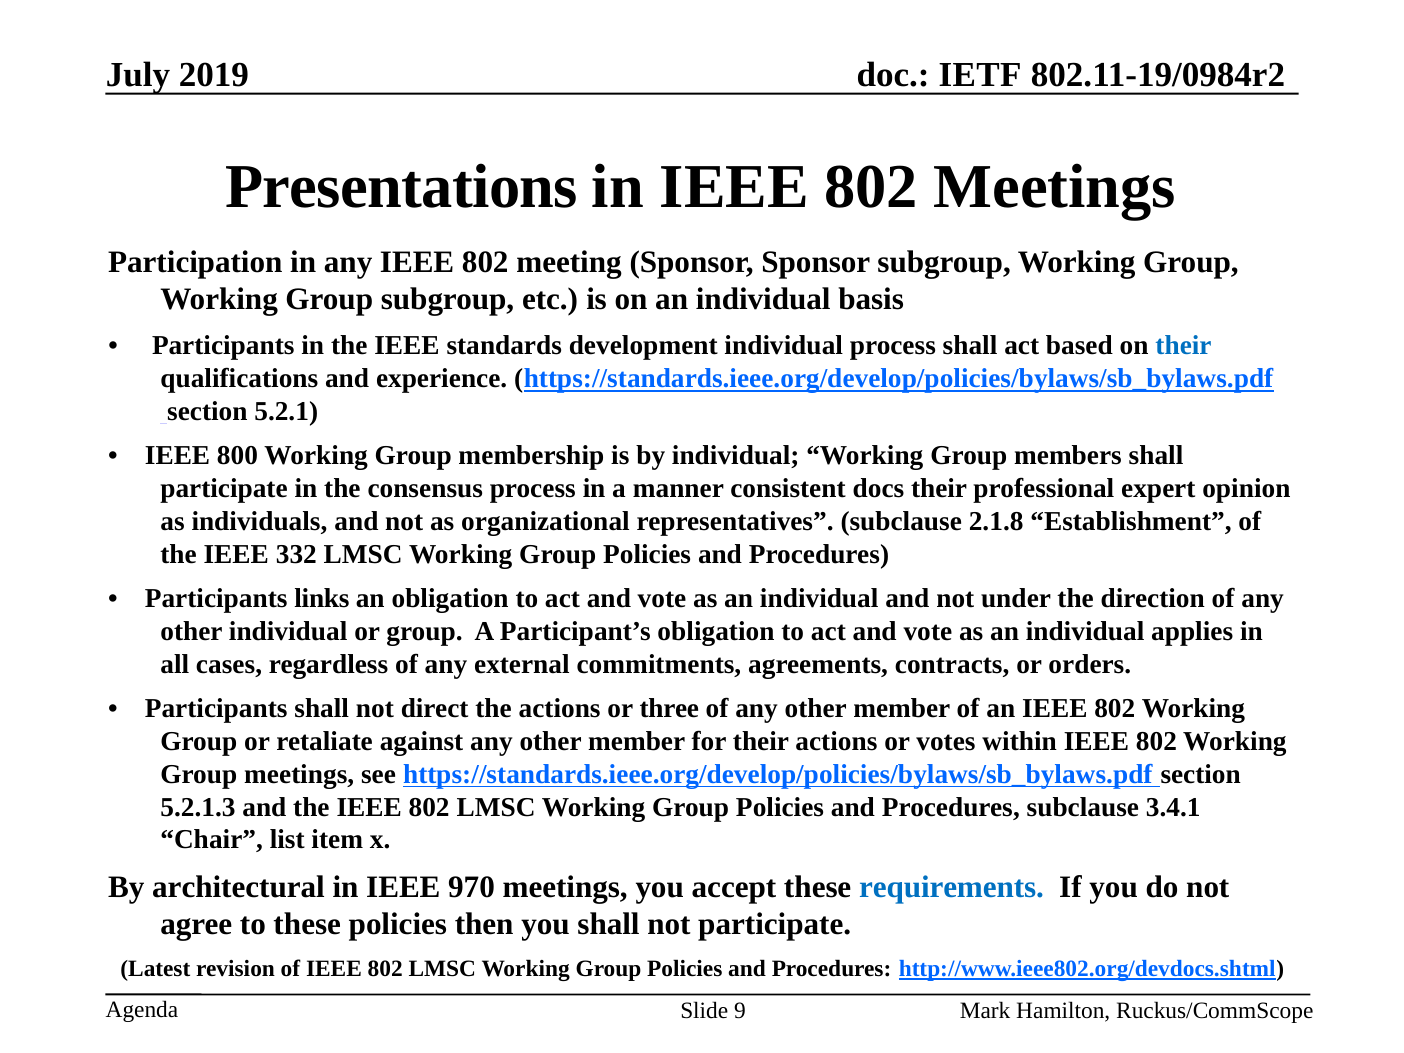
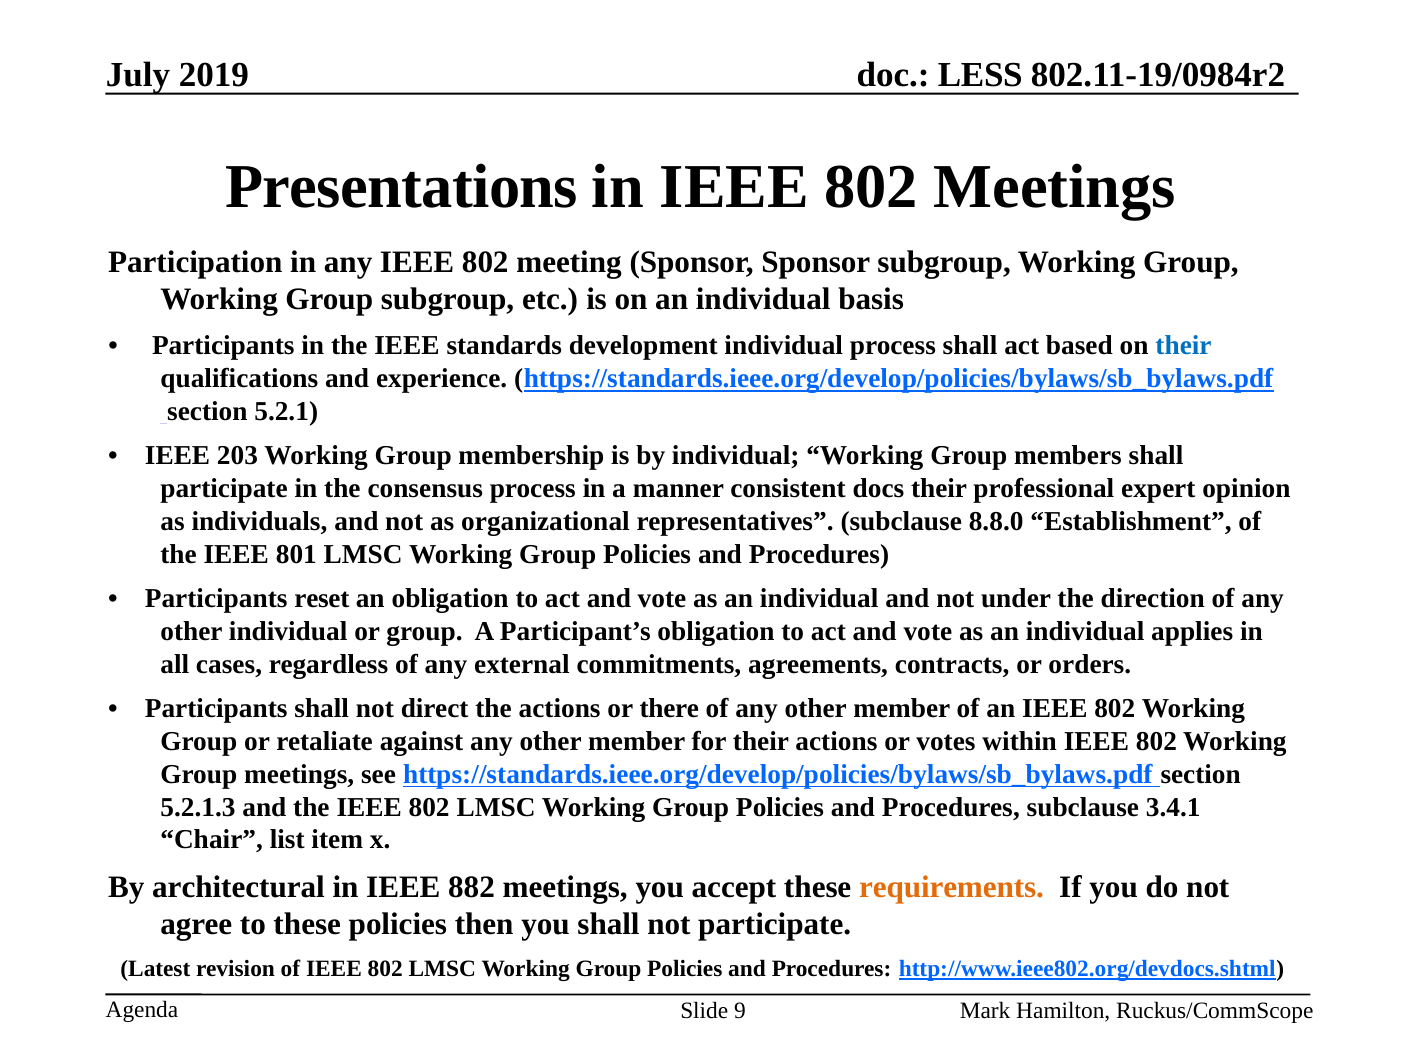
IETF: IETF -> LESS (980, 75)
800: 800 -> 203 (237, 456)
2.1.8: 2.1.8 -> 8.8.0 (996, 522)
332: 332 -> 801 (296, 554)
links: links -> reset (322, 599)
three: three -> there (669, 709)
970: 970 -> 882 (472, 887)
requirements colour: blue -> orange (952, 887)
